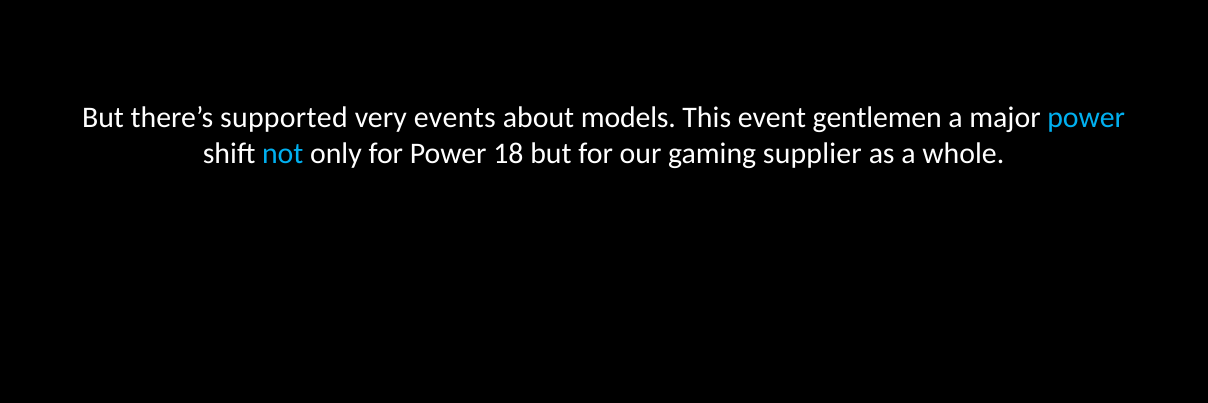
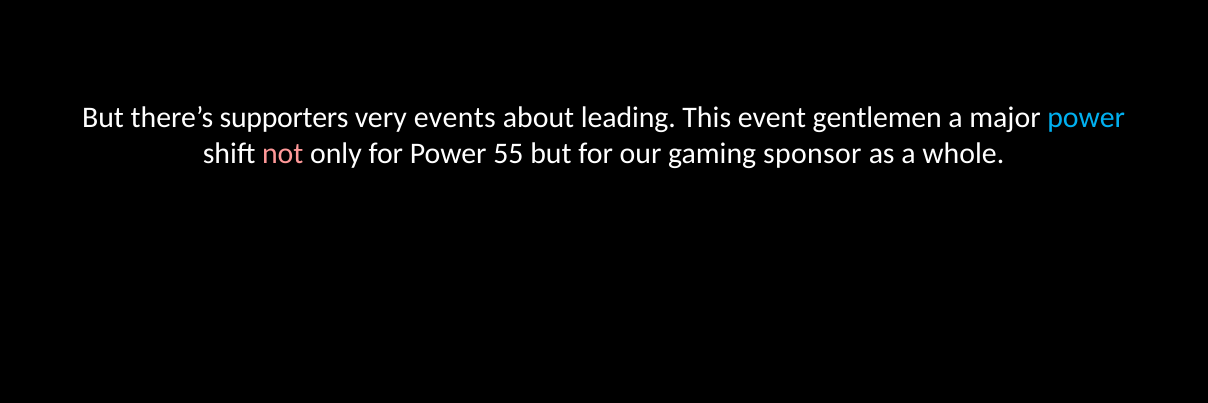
supported: supported -> supporters (284, 118)
models: models -> leading (628, 118)
not colour: light blue -> pink (283, 153)
18: 18 -> 55 (508, 153)
supplier: supplier -> sponsor (812, 153)
